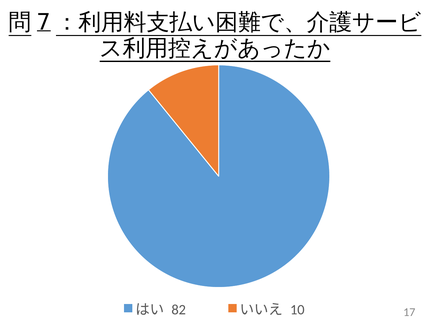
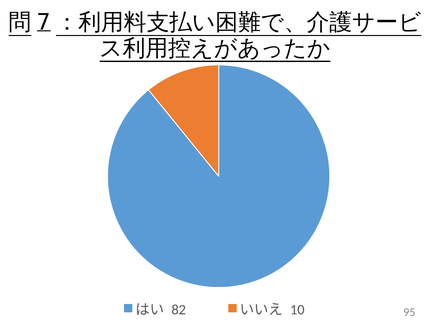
17: 17 -> 95 (409, 312)
